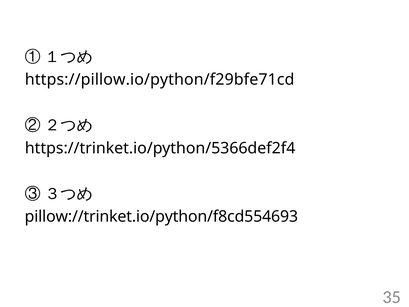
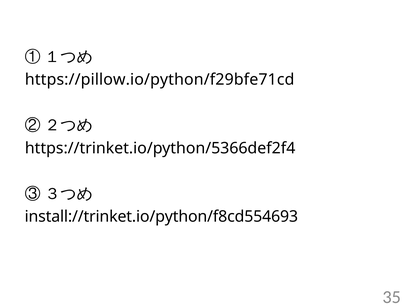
pillow://trinket.io/python/f8cd554693: pillow://trinket.io/python/f8cd554693 -> install://trinket.io/python/f8cd554693 (161, 217)
